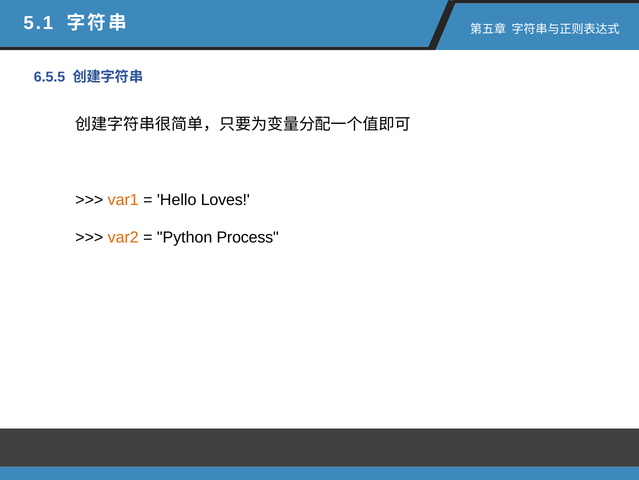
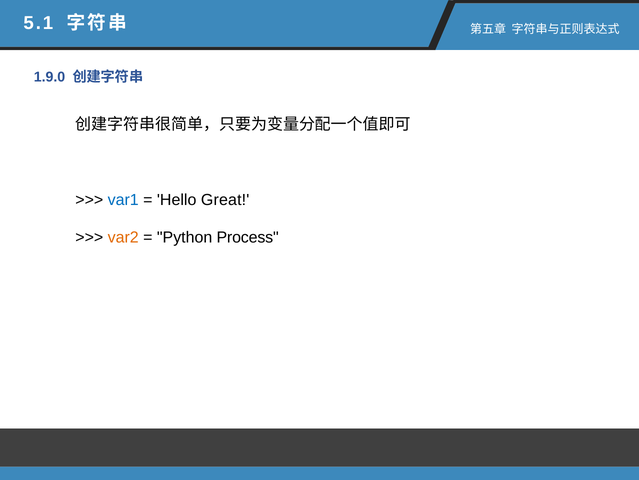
6.5.5: 6.5.5 -> 1.9.0 (49, 77)
var1 colour: orange -> blue (123, 200)
Loves: Loves -> Great (225, 200)
